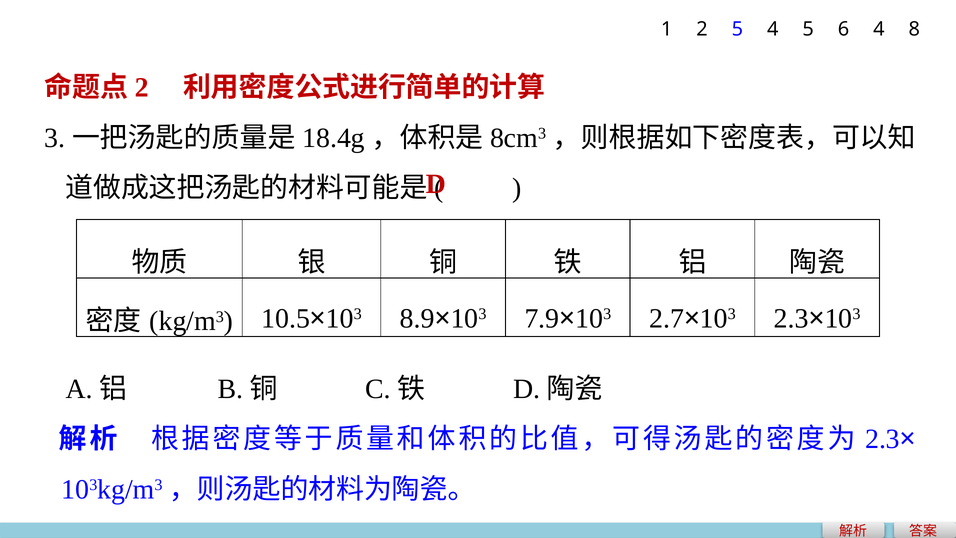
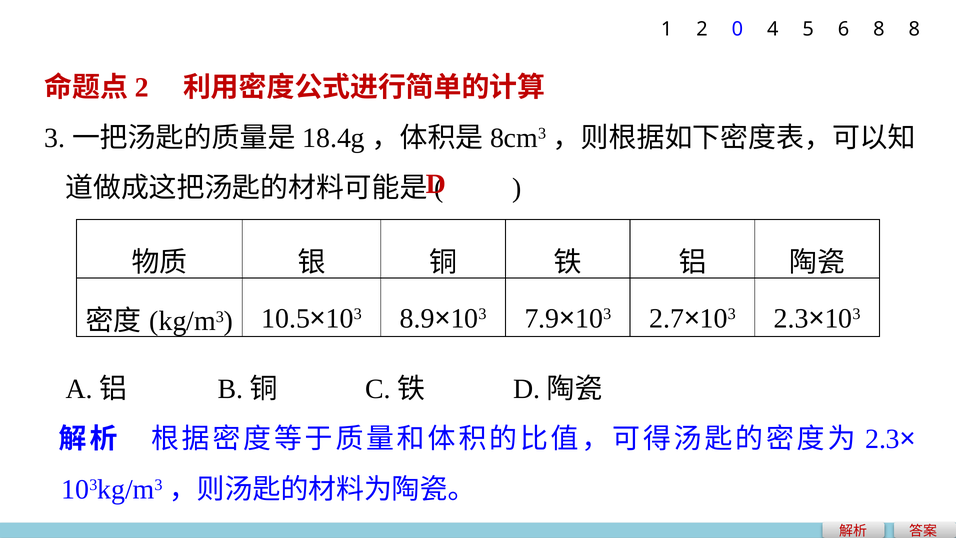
2 5: 5 -> 0 (737, 29)
6 4: 4 -> 8 (879, 29)
